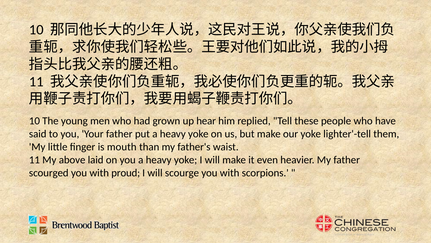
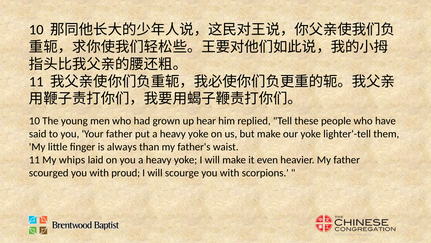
mouth: mouth -> always (122, 147)
above: above -> whips (72, 159)
